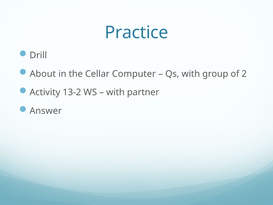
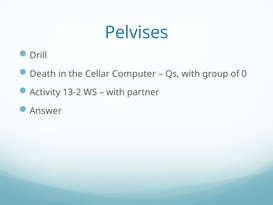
Practice: Practice -> Pelvises (137, 33)
About: About -> Death (43, 74)
2: 2 -> 0 (244, 74)
